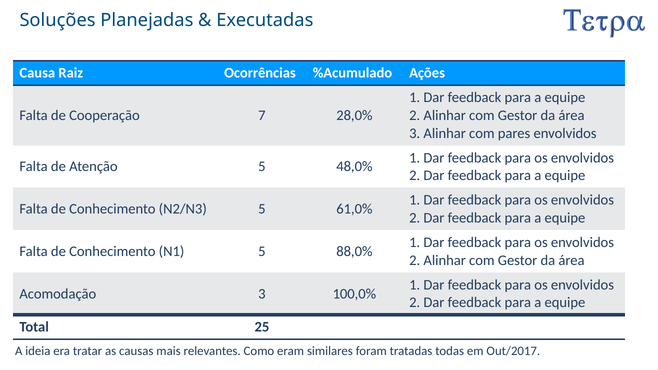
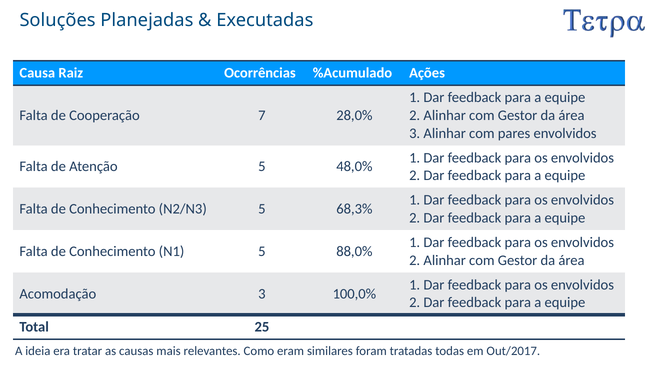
61,0%: 61,0% -> 68,3% (354, 209)
